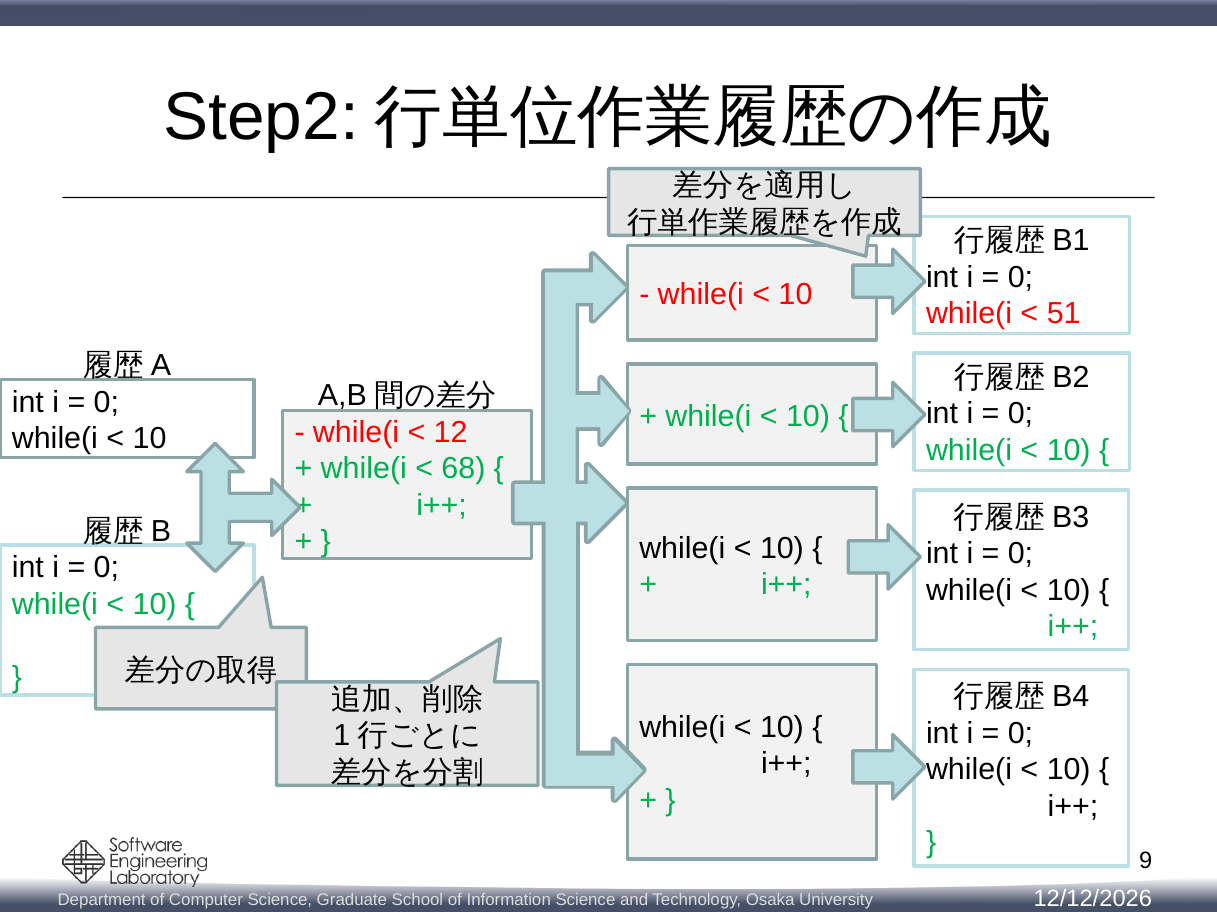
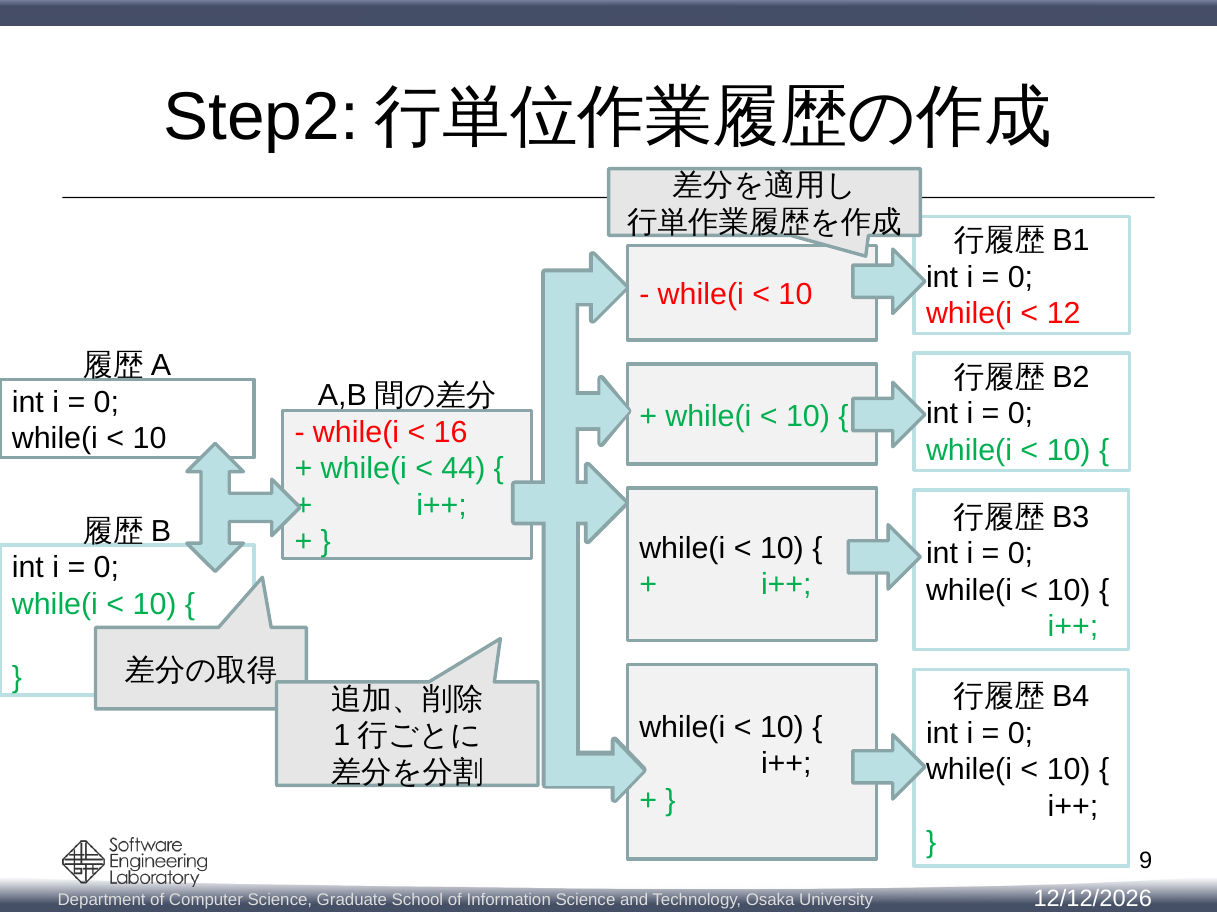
51: 51 -> 12 (1064, 314)
12: 12 -> 16 (451, 433)
68: 68 -> 44 (463, 469)
